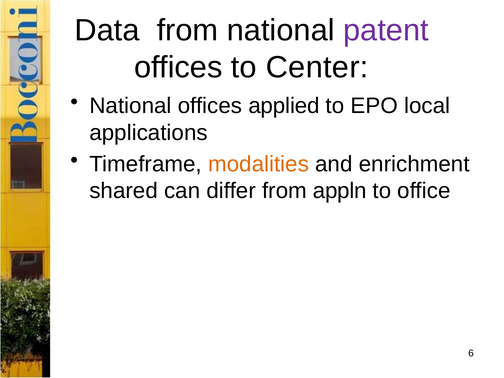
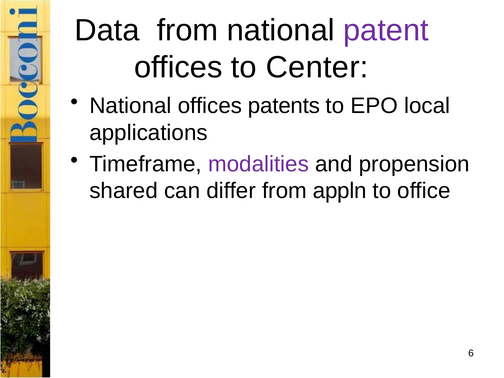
applied: applied -> patents (284, 106)
modalities colour: orange -> purple (259, 164)
enrichment: enrichment -> propension (414, 164)
